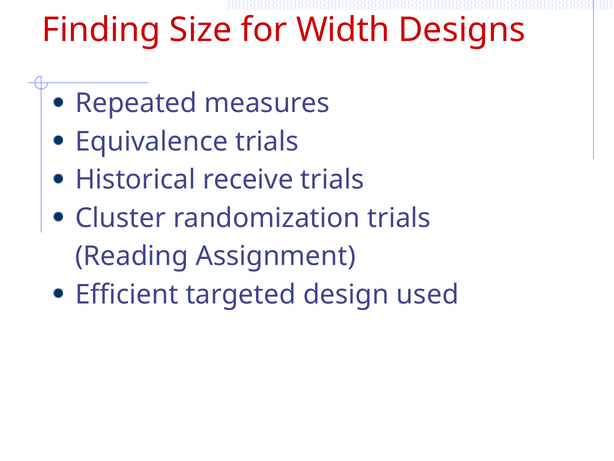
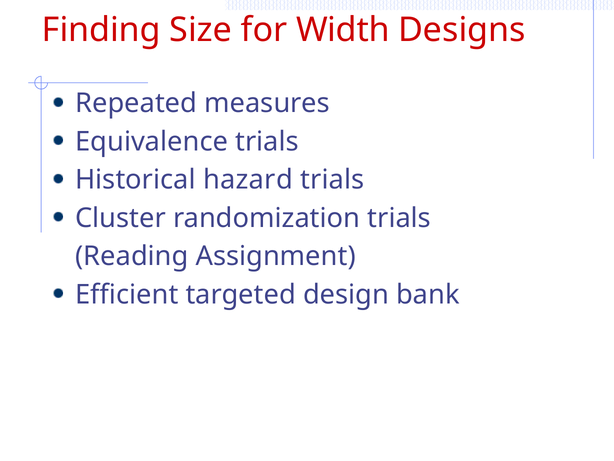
receive: receive -> hazard (248, 180)
used: used -> bank (428, 294)
